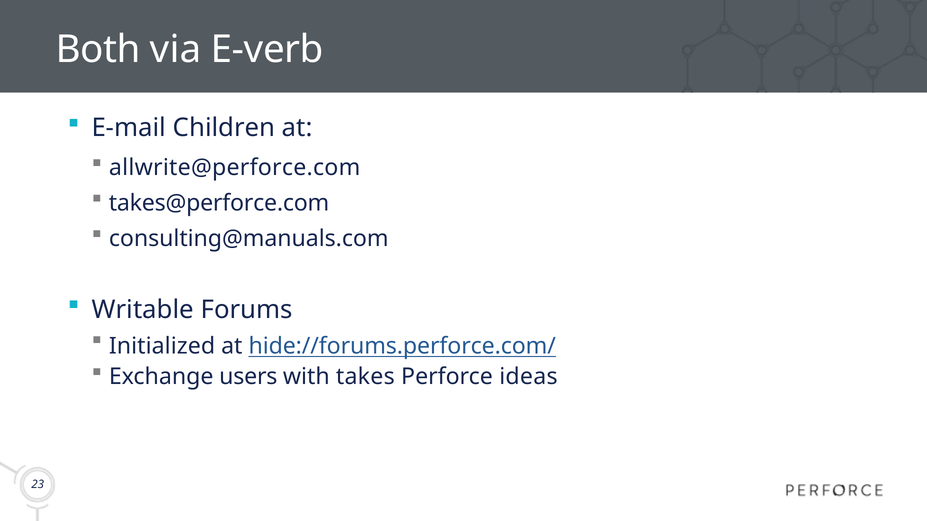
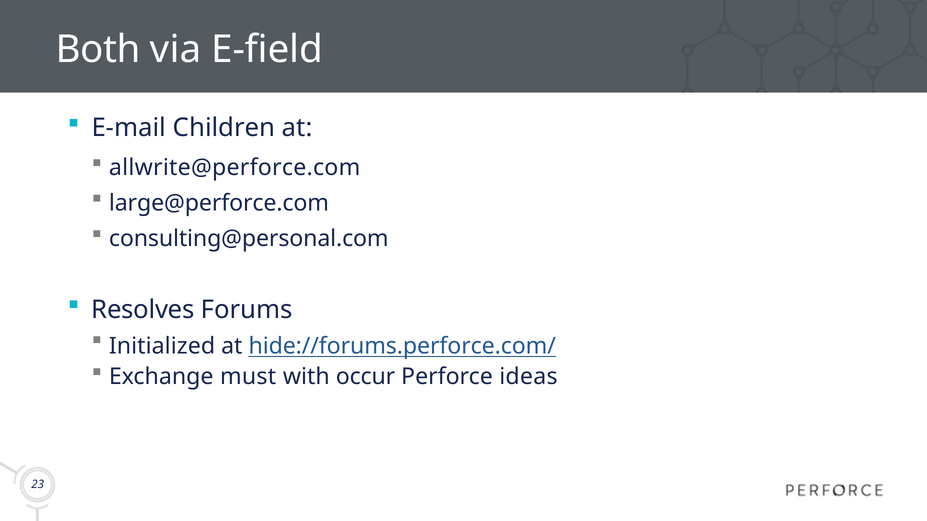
E-verb: E-verb -> E-field (267, 49)
takes@perforce.com: takes@perforce.com -> large@perforce.com (219, 203)
consulting@manuals.com: consulting@manuals.com -> consulting@personal.com (249, 239)
Writable: Writable -> Resolves (143, 310)
users: users -> must (248, 377)
takes: takes -> occur (366, 377)
